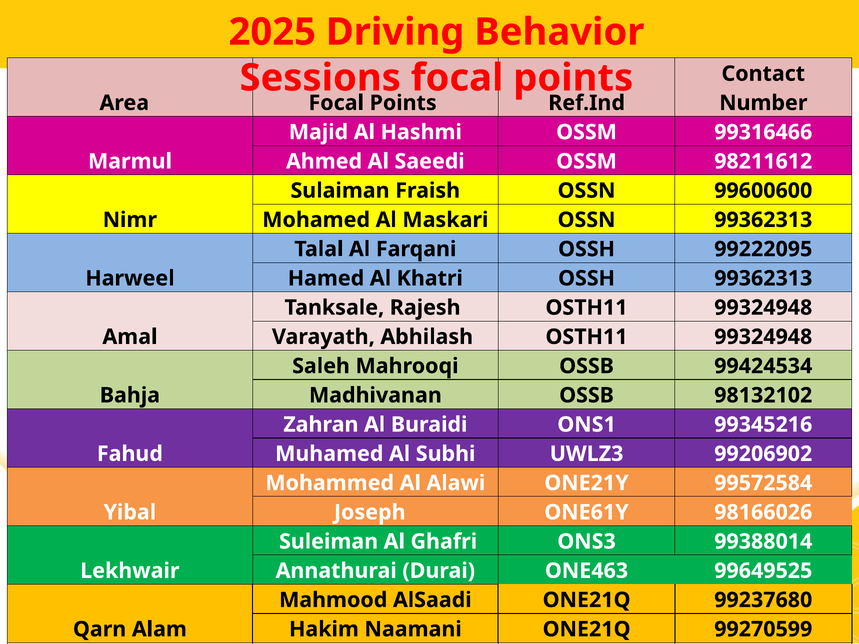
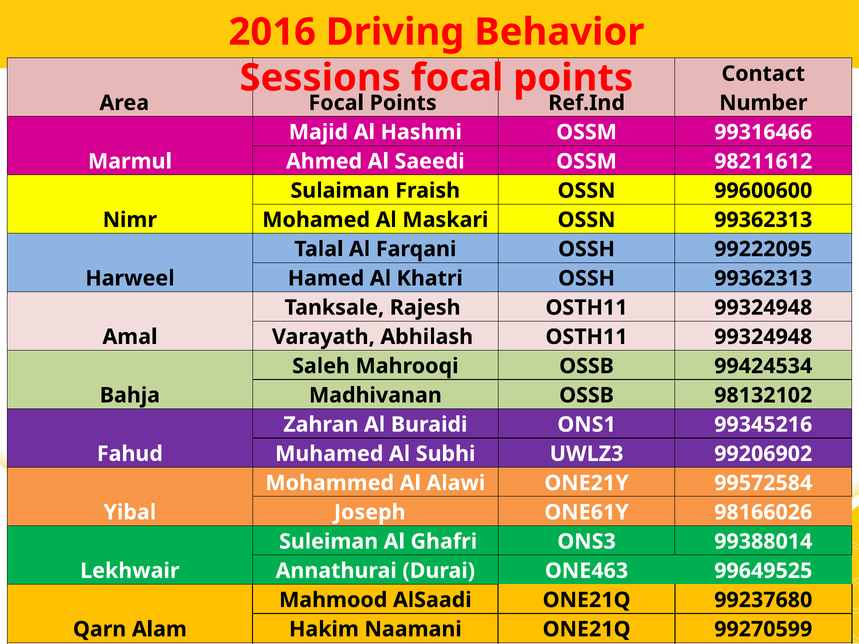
2025: 2025 -> 2016 (272, 32)
